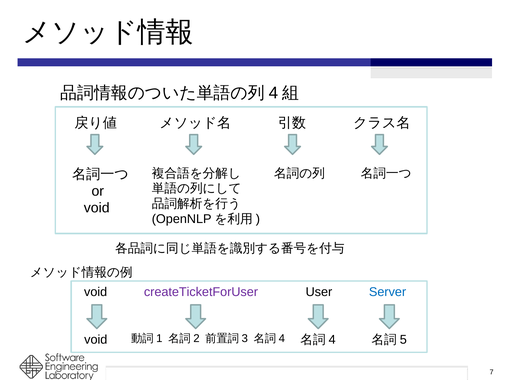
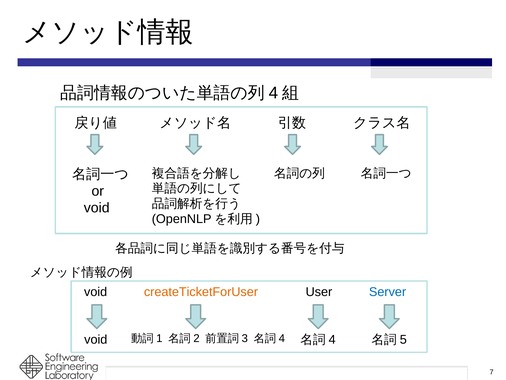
createTicketForUser colour: purple -> orange (201, 292)
